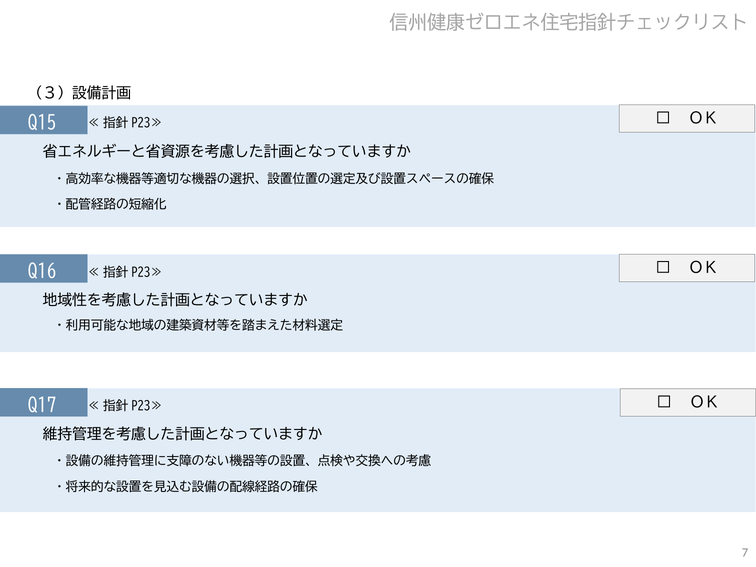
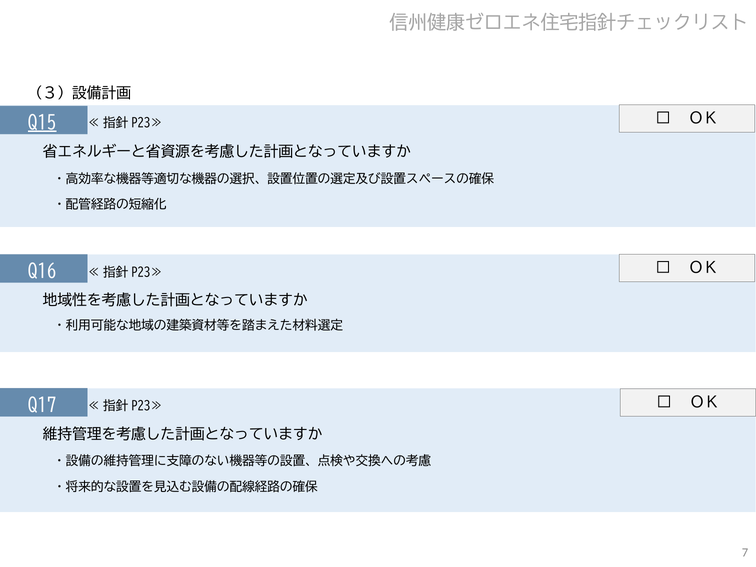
Q15 underline: none -> present (42, 123)
